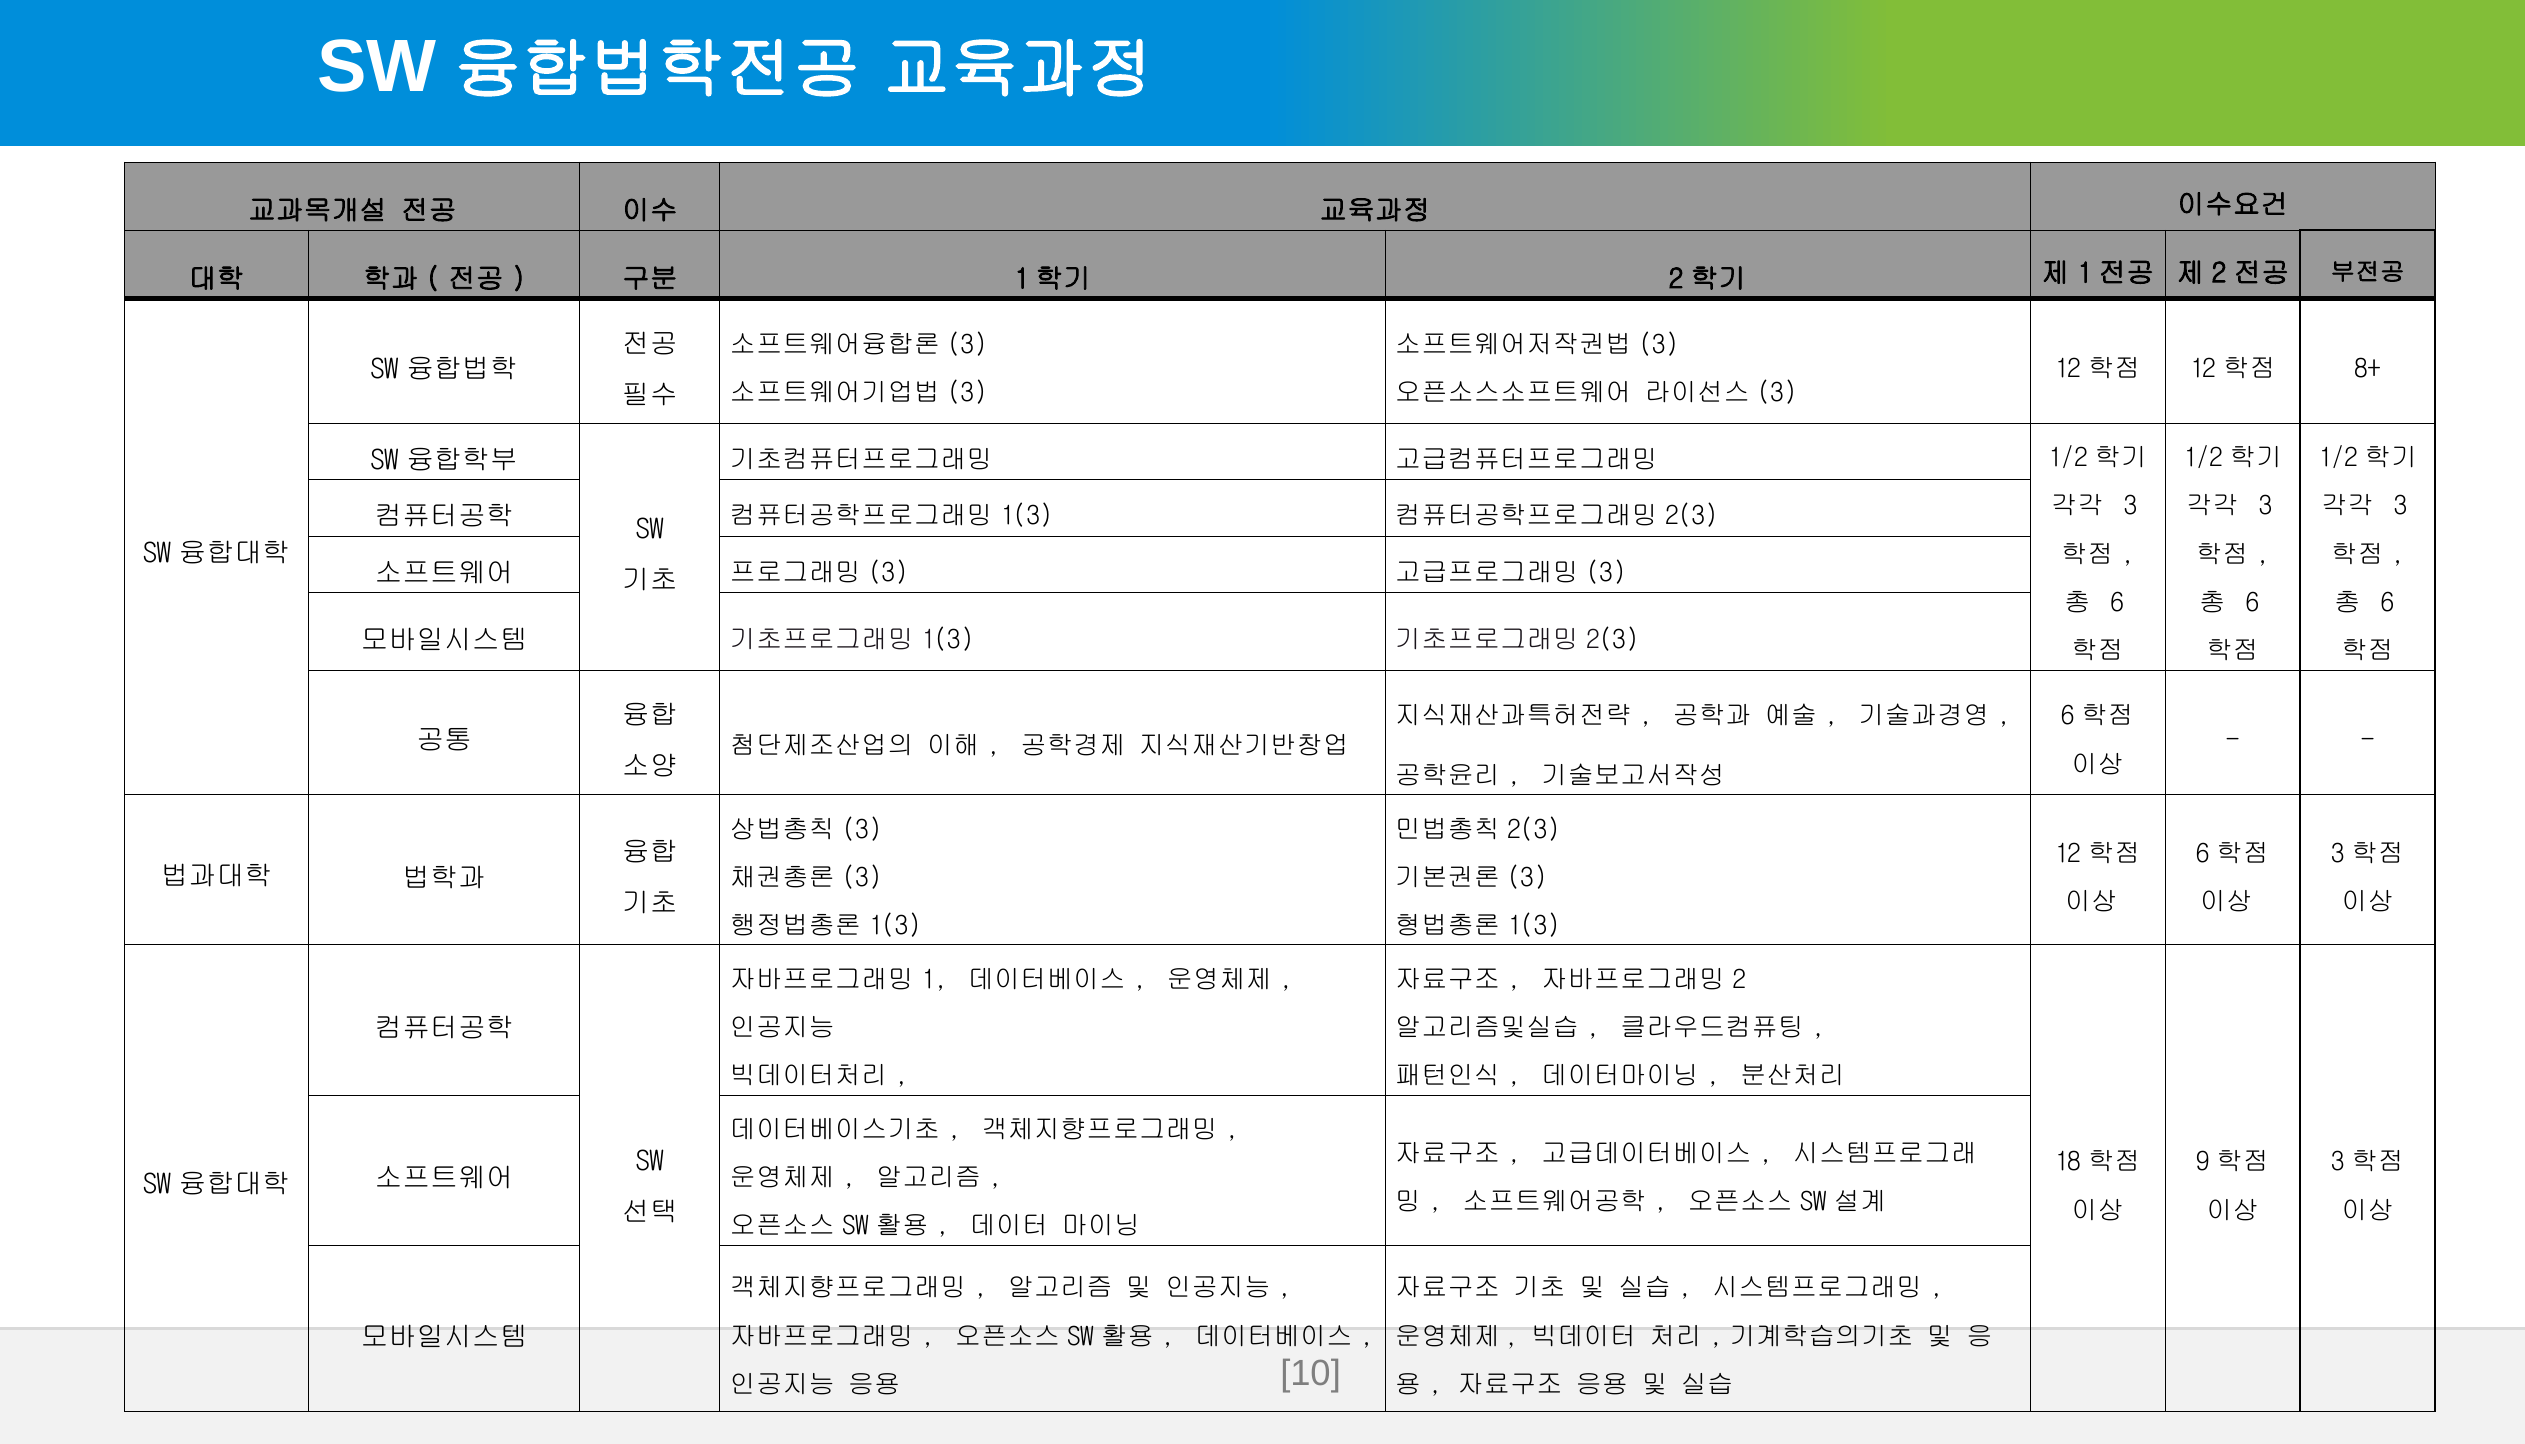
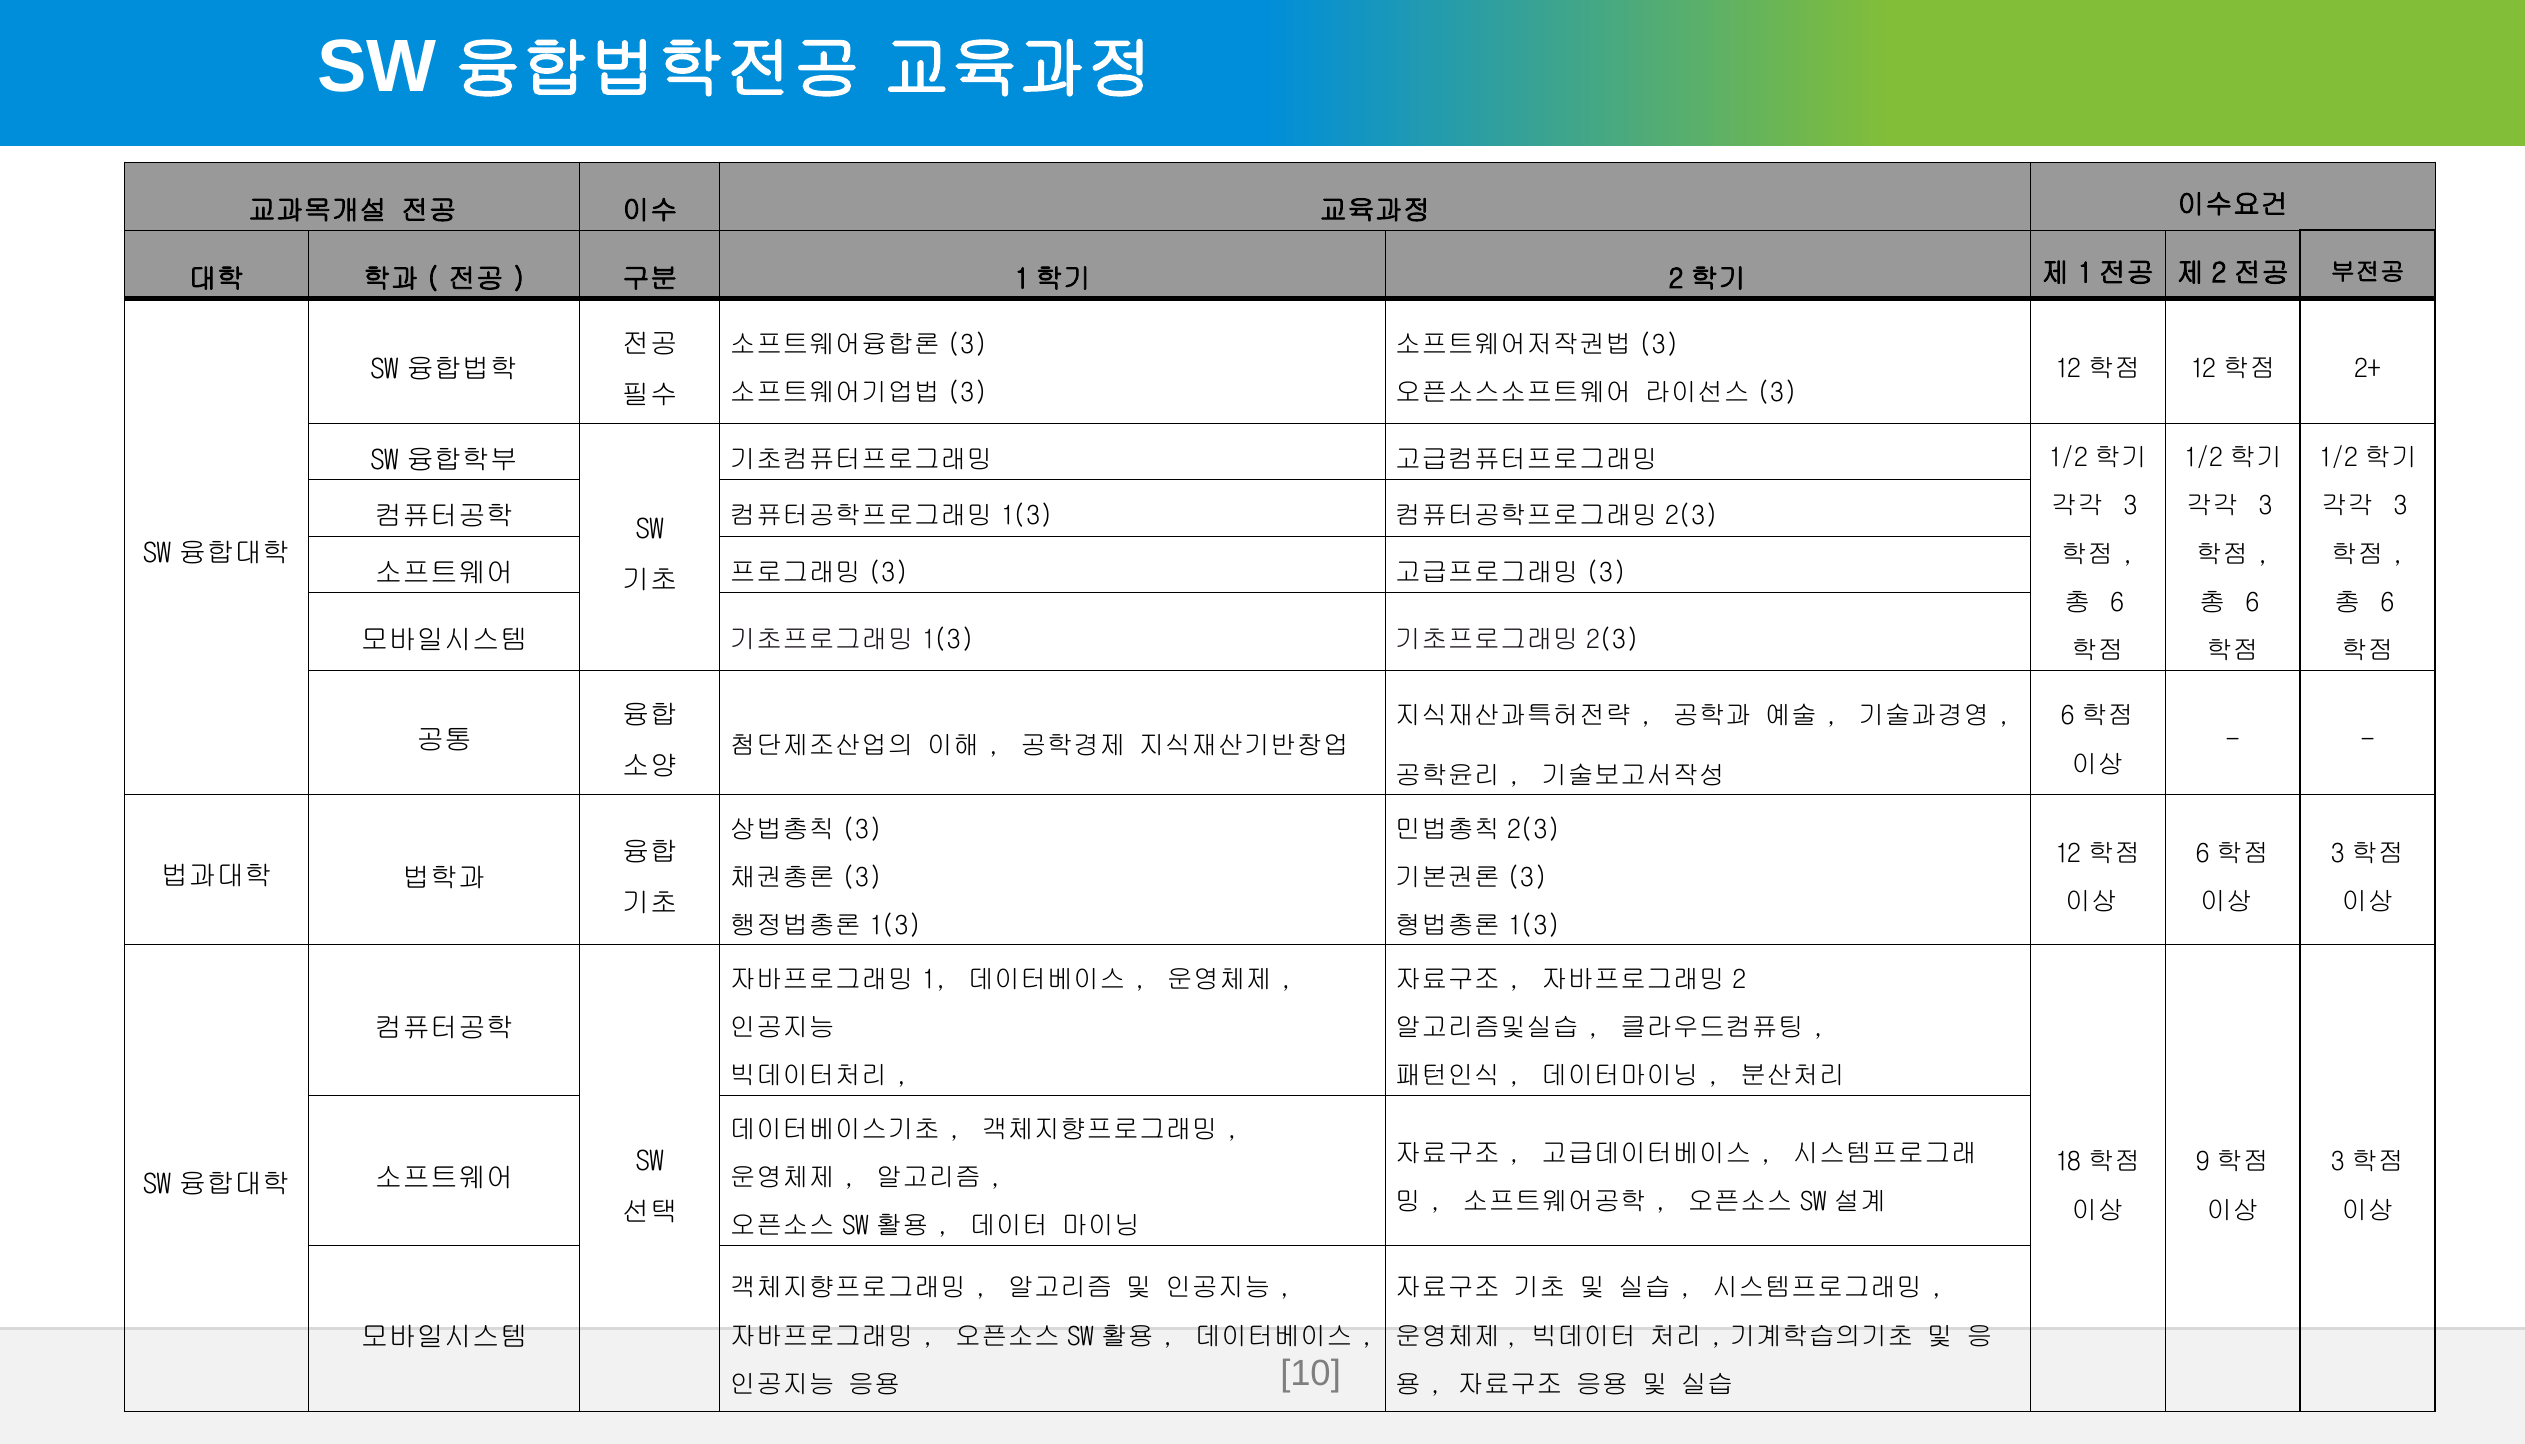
8+: 8+ -> 2+ (2368, 369)
